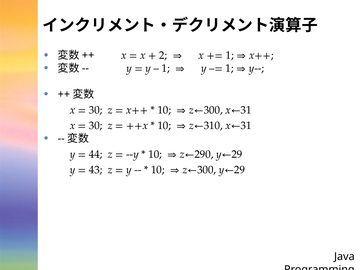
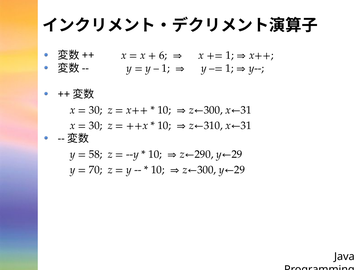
2: 2 -> 6 (163, 55)
44: 44 -> 58 (96, 154)
43: 43 -> 70 (96, 170)
